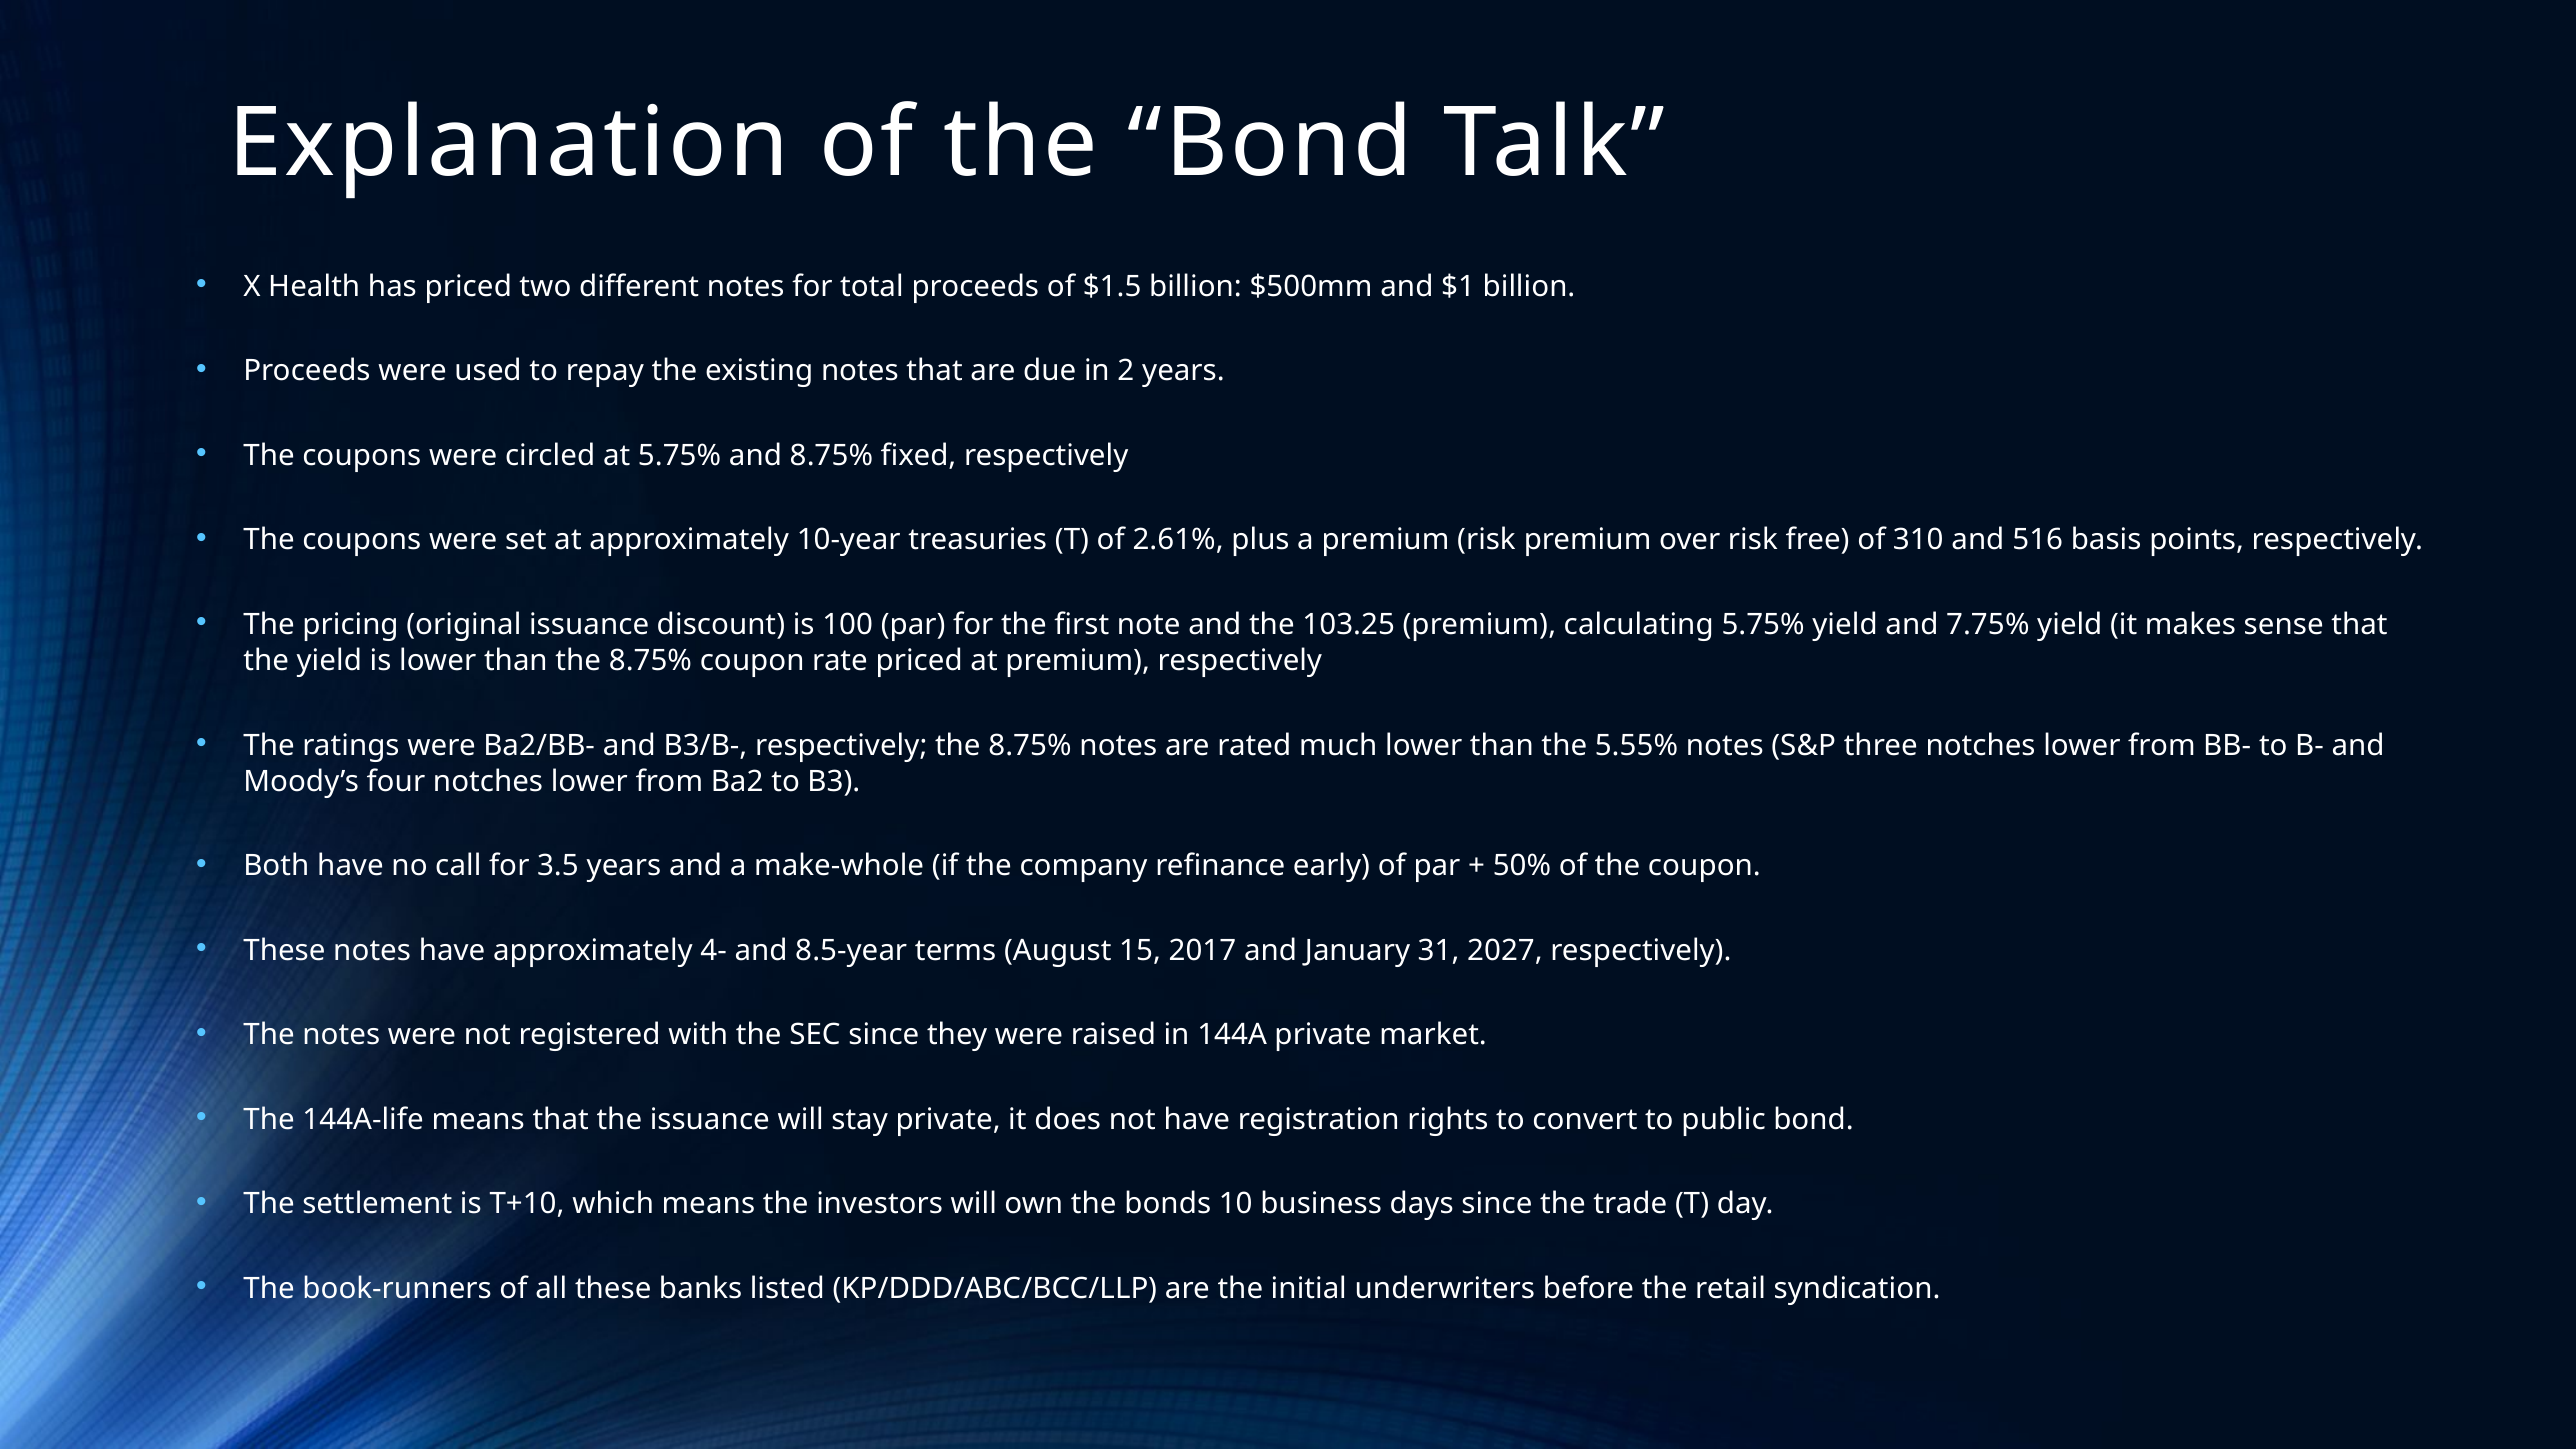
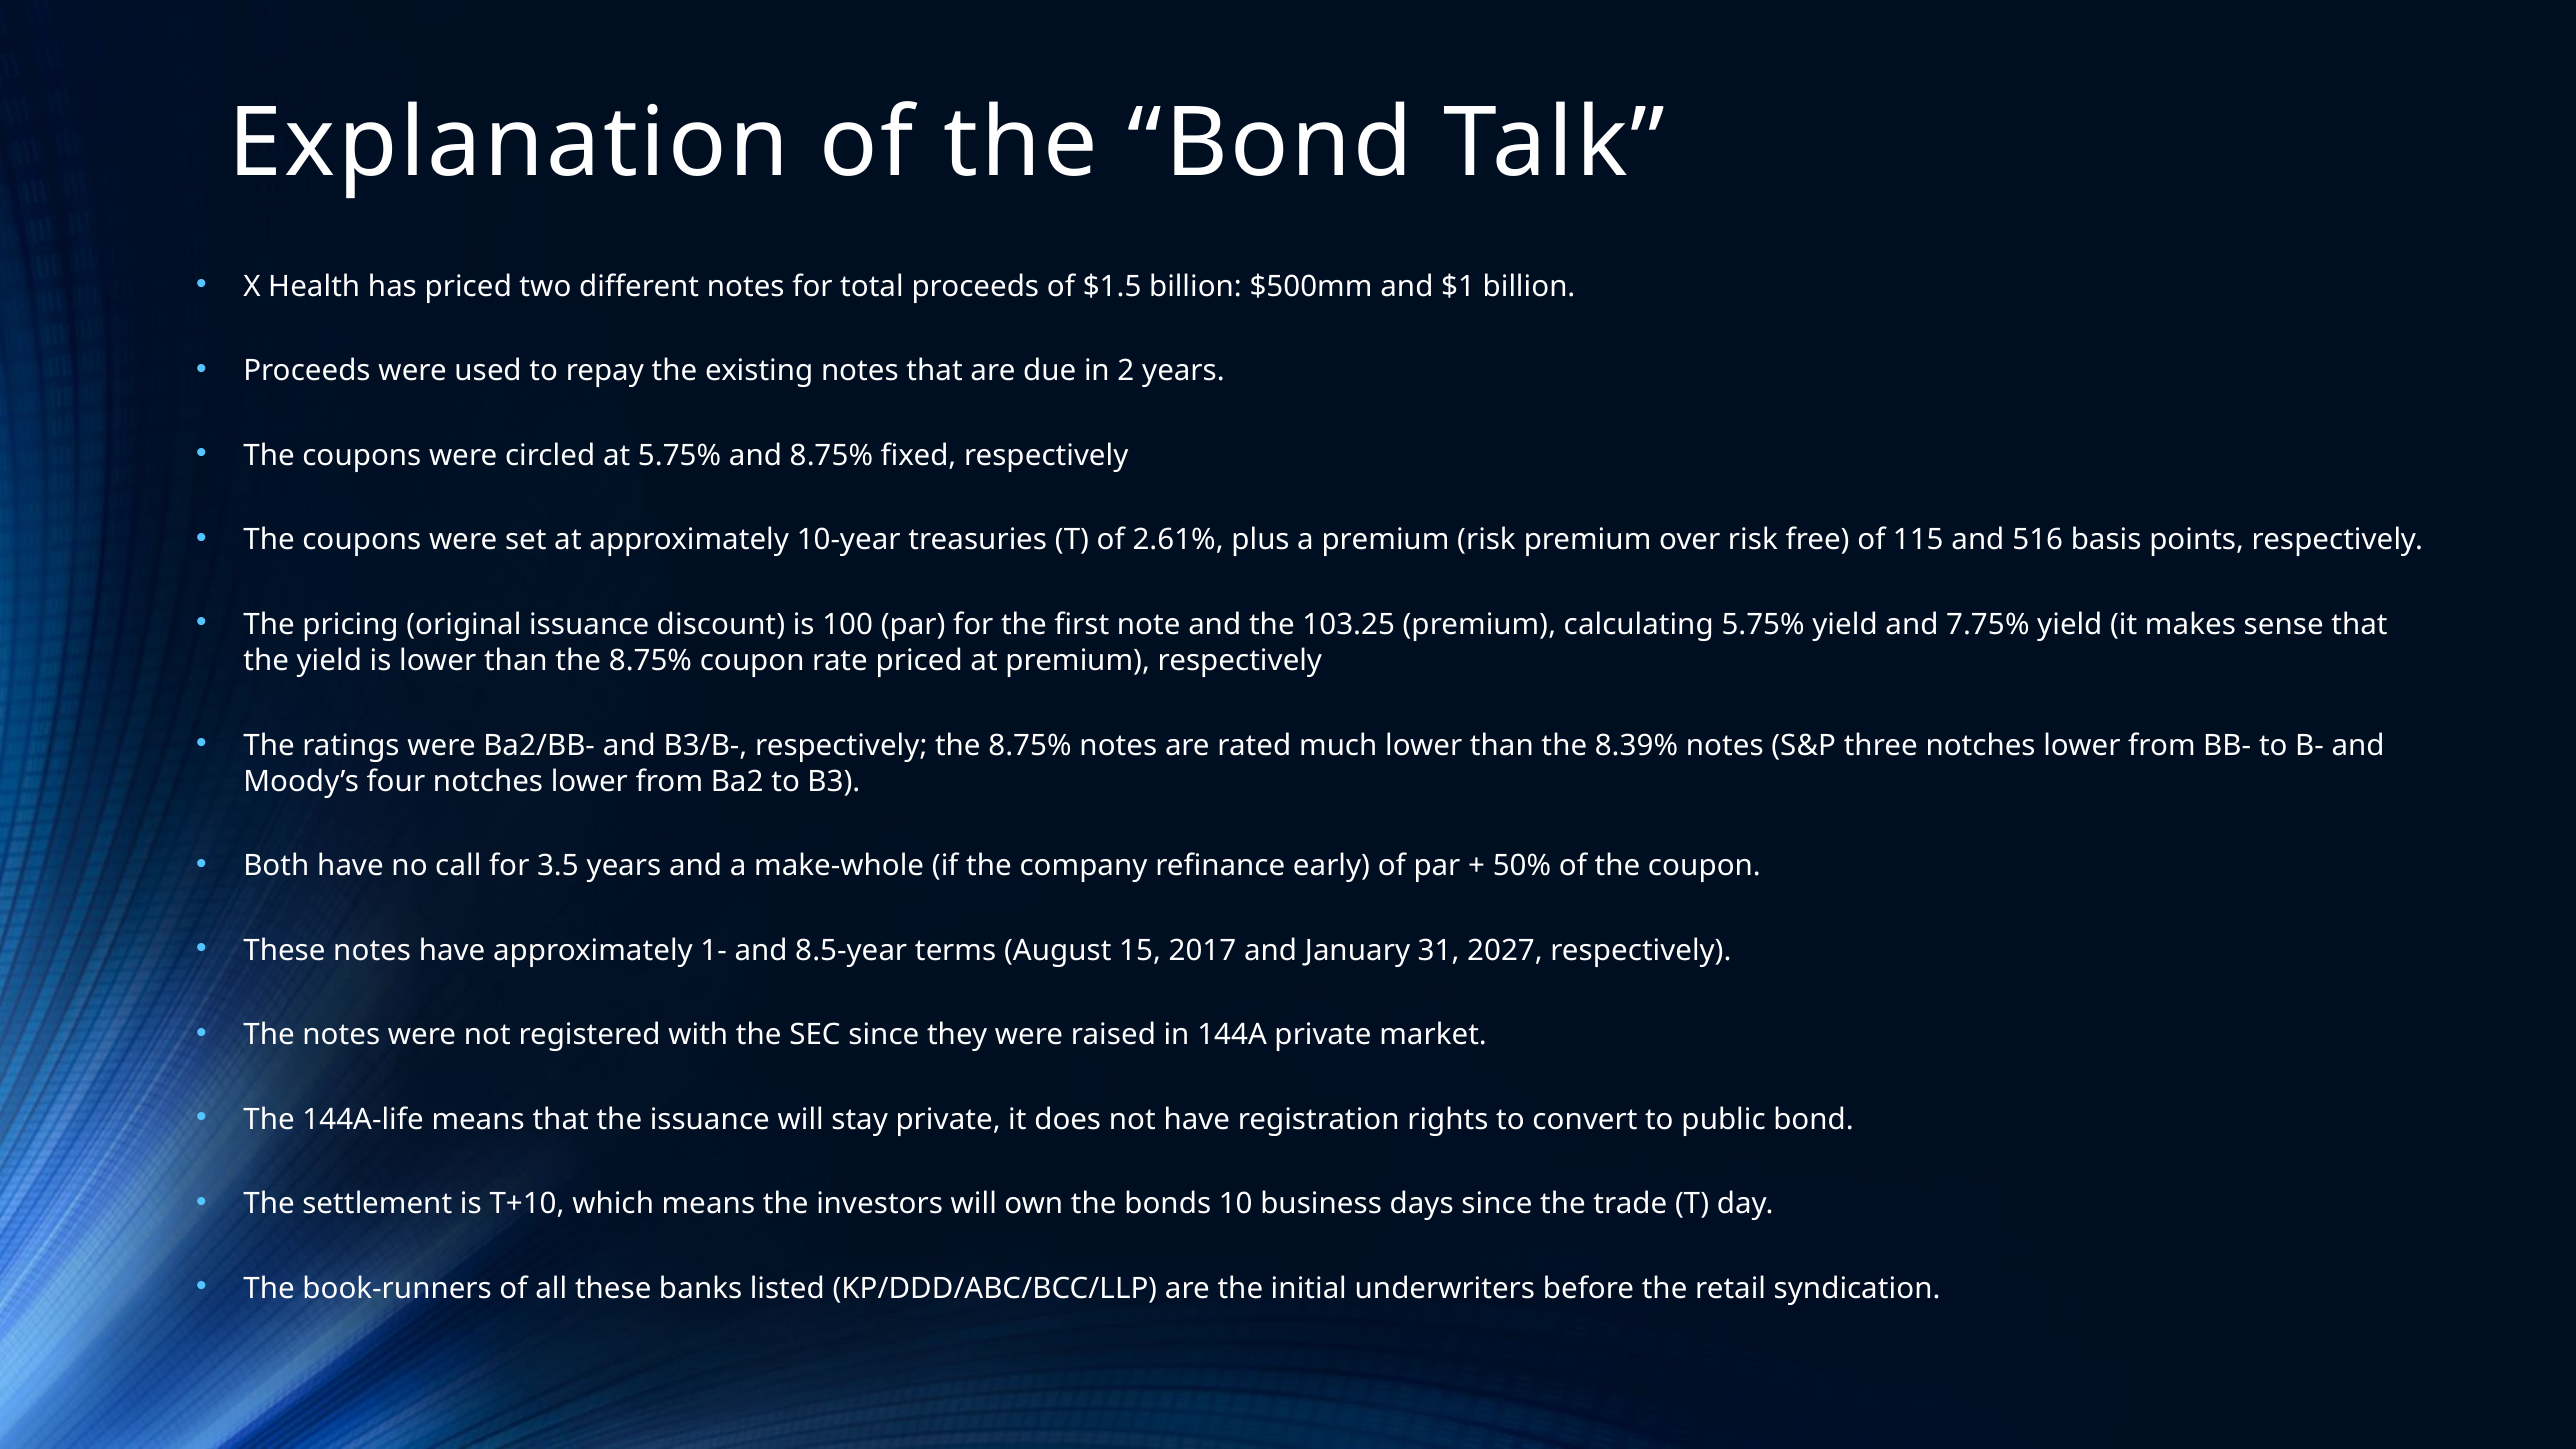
310: 310 -> 115 (1918, 540)
5.55%: 5.55% -> 8.39% (1636, 745)
4-: 4- -> 1- (714, 951)
